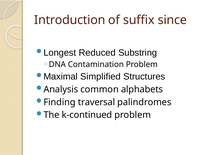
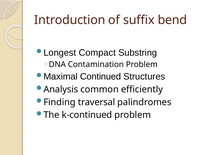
since: since -> bend (172, 20)
Reduced: Reduced -> Compact (97, 52)
Simplified: Simplified -> Continued (101, 76)
alphabets: alphabets -> efficiently (142, 89)
